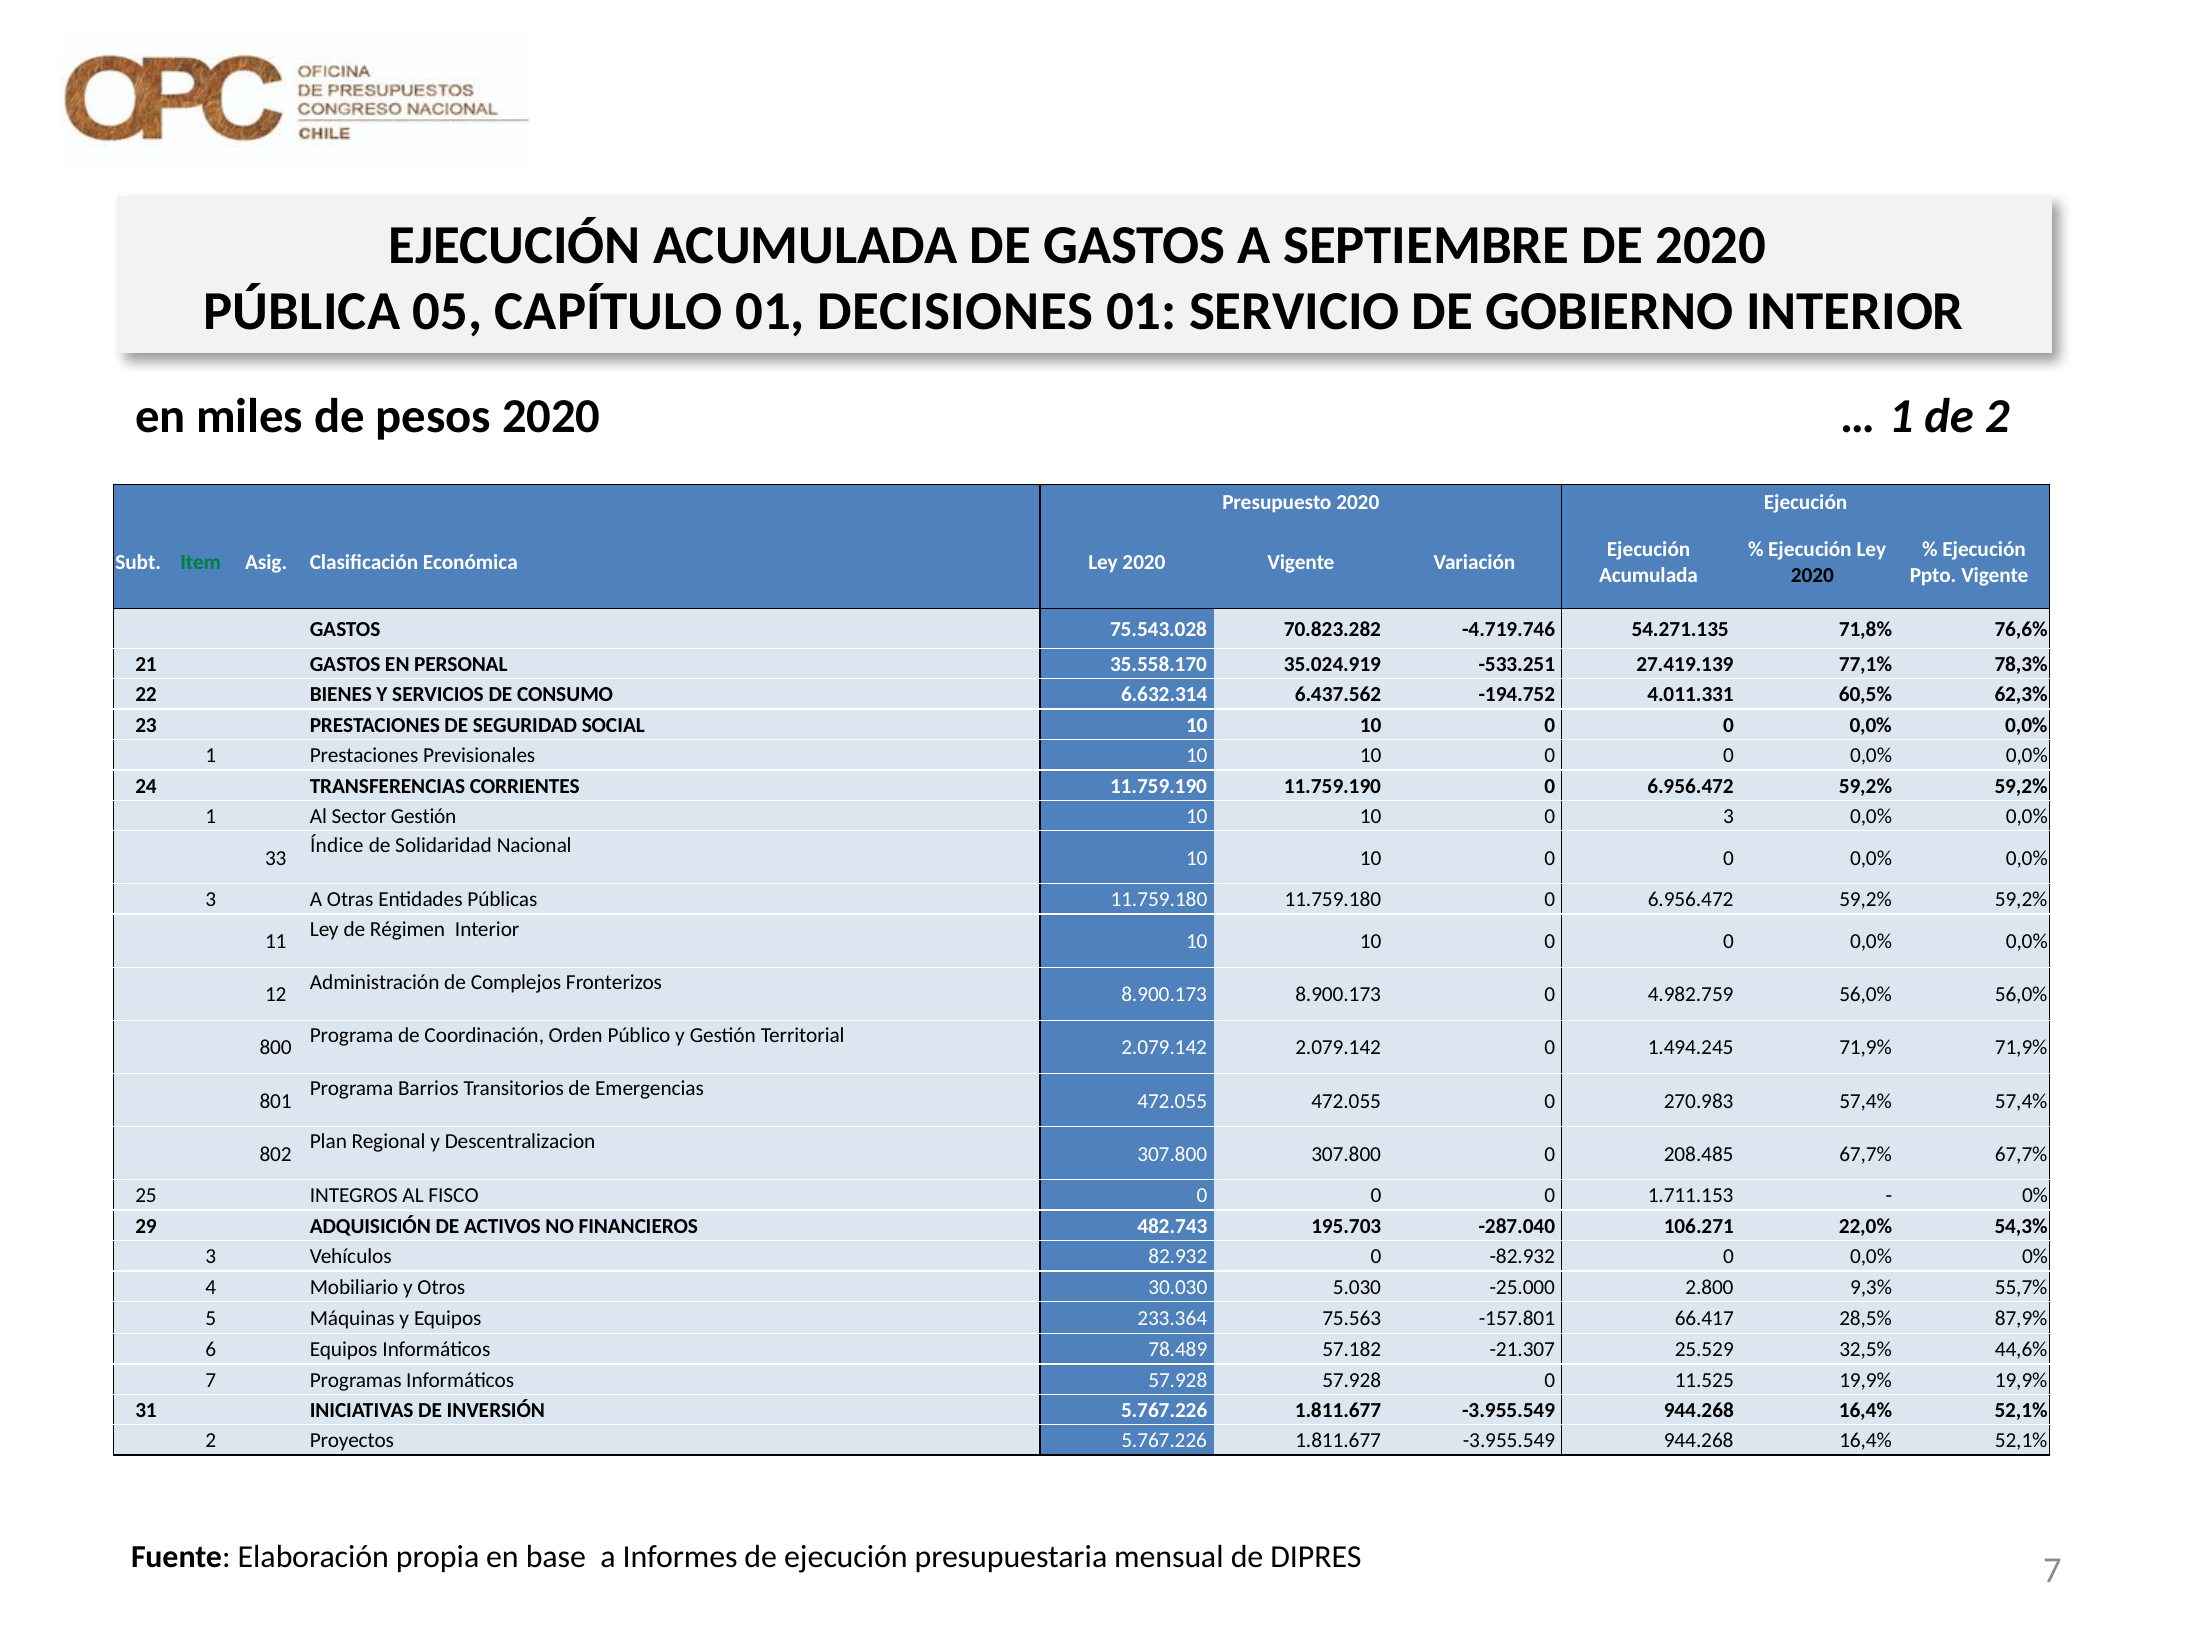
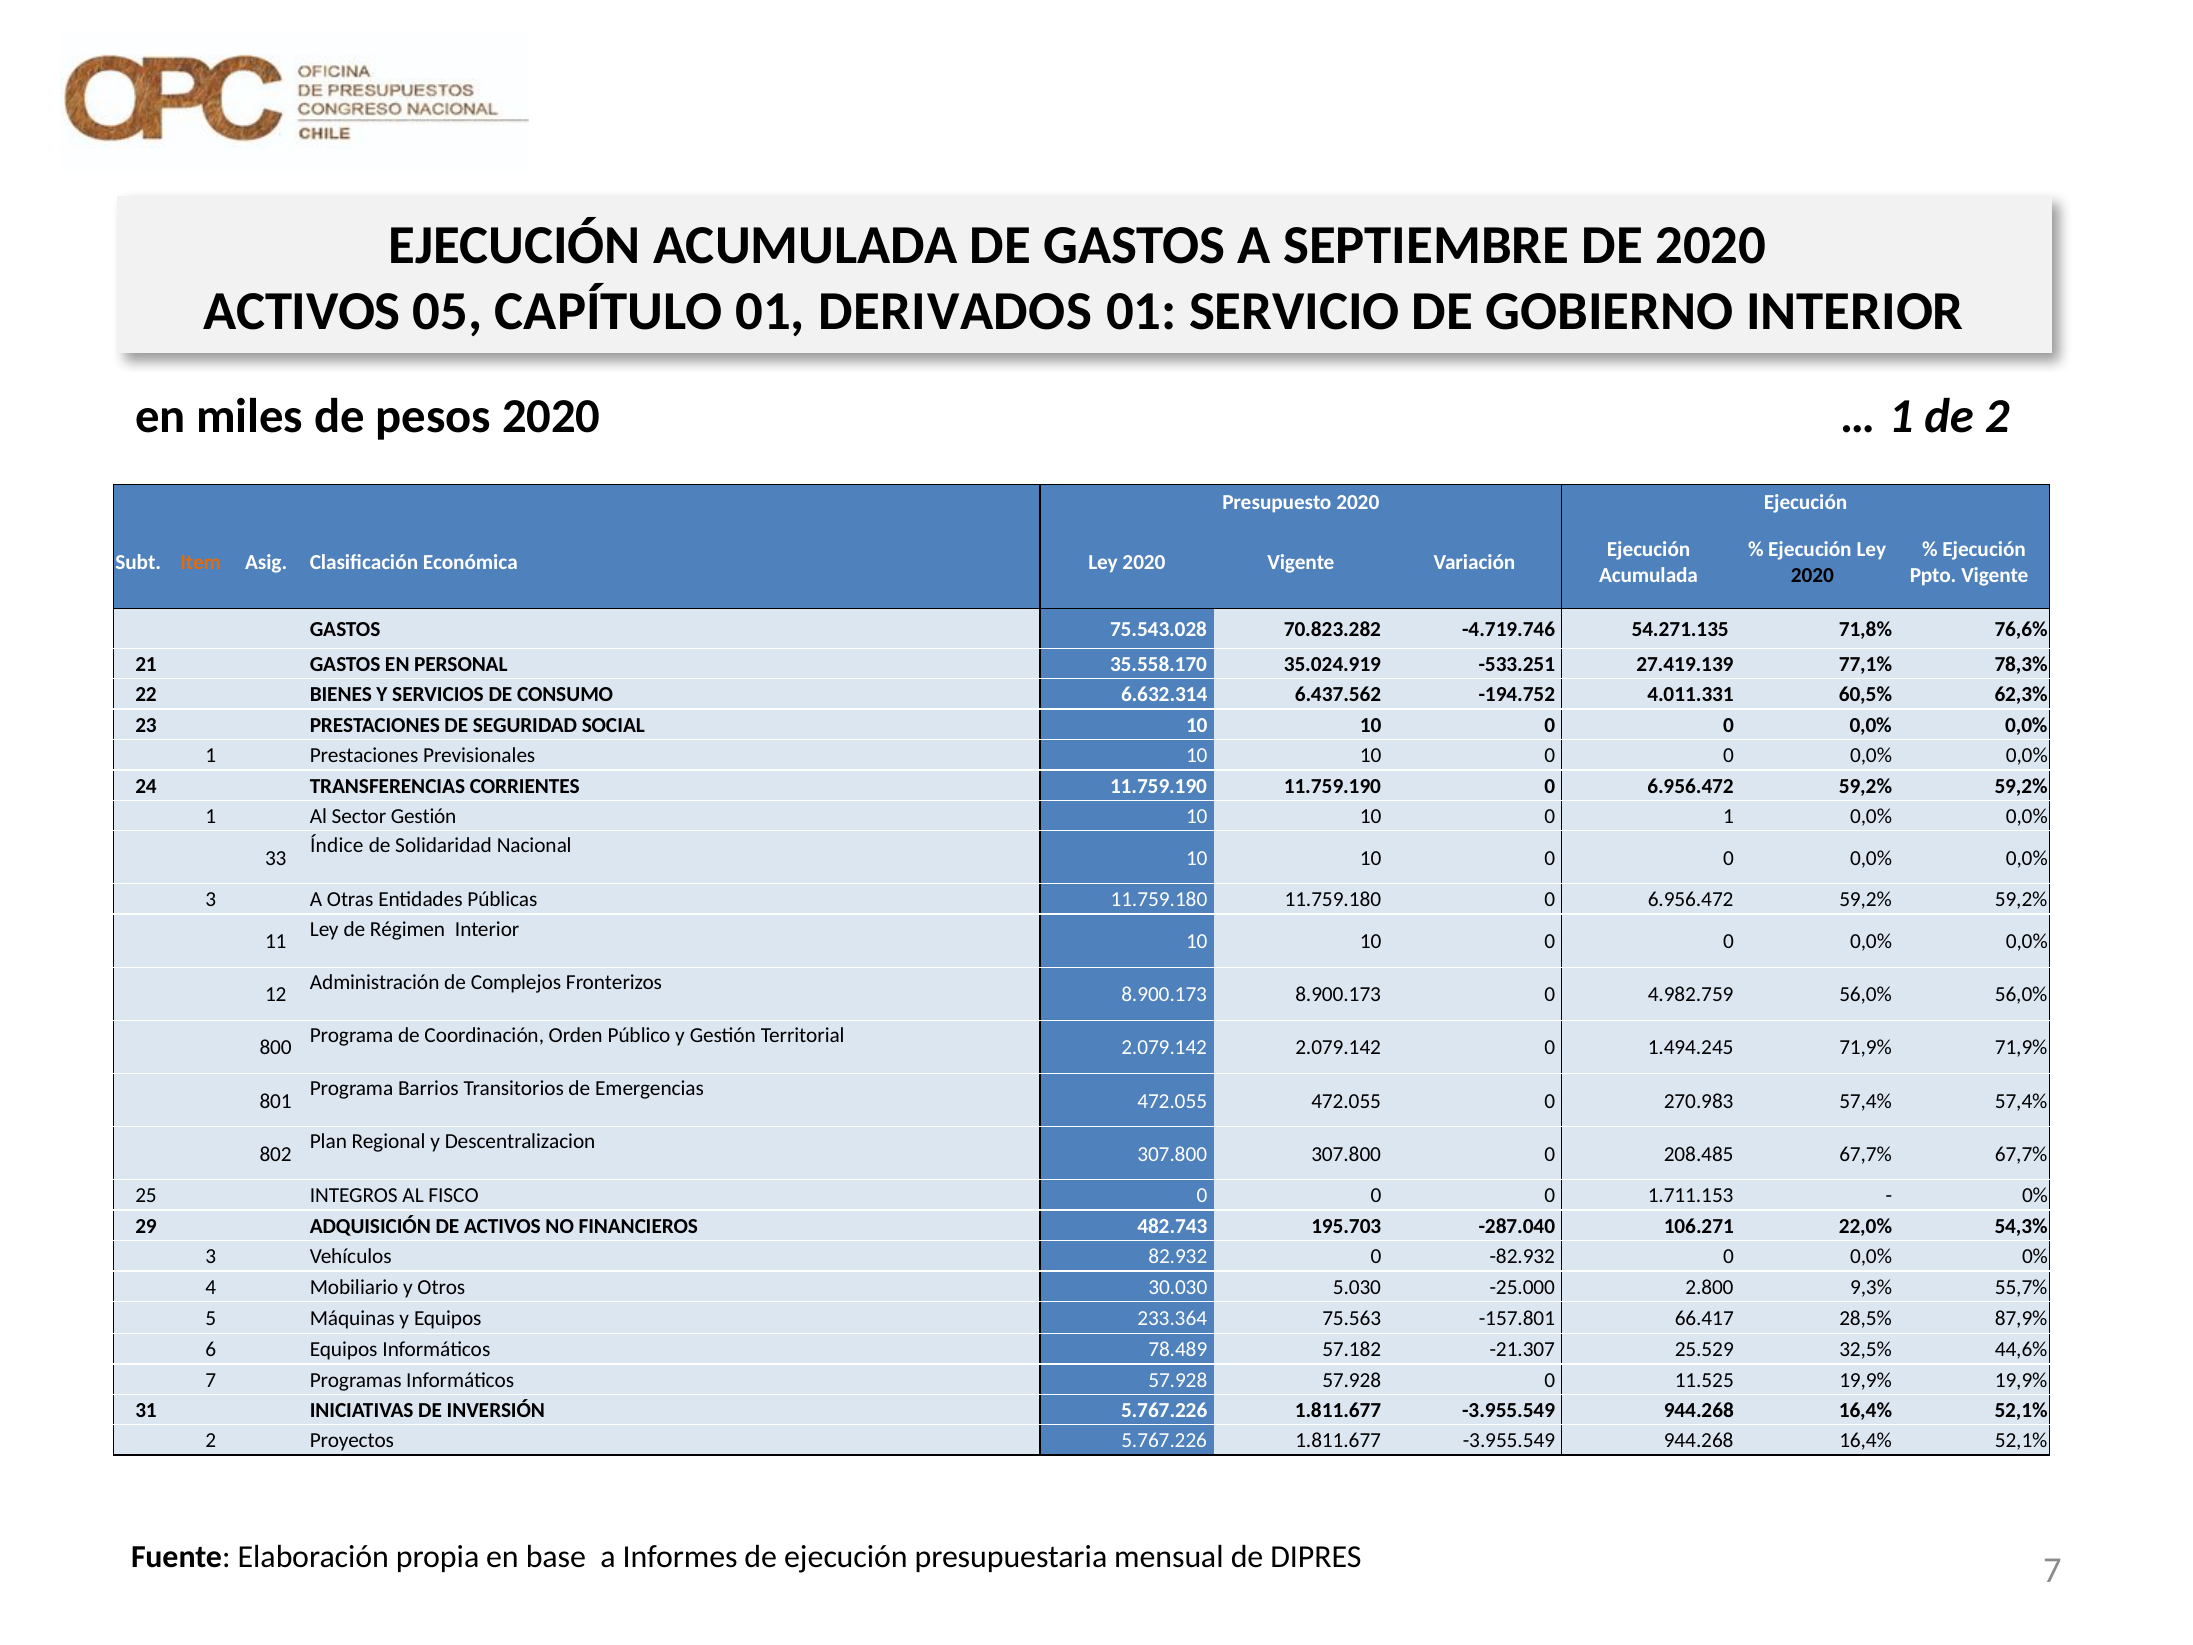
PÚBLICA: PÚBLICA -> ACTIVOS (302, 311)
DECISIONES: DECISIONES -> DERIVADOS (955, 311)
Item colour: green -> orange (201, 563)
0 3: 3 -> 1 (1728, 816)
